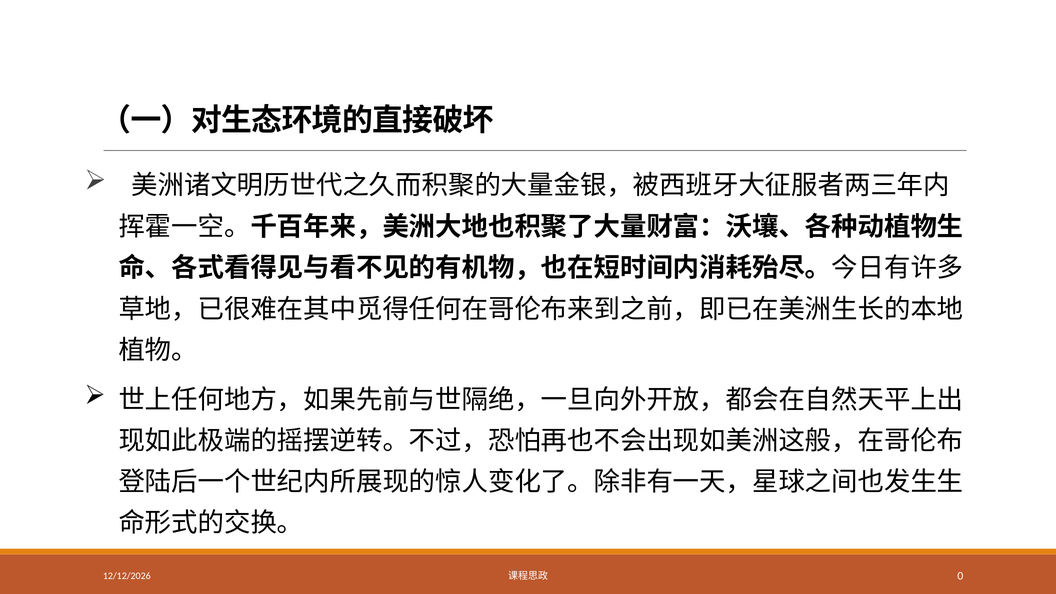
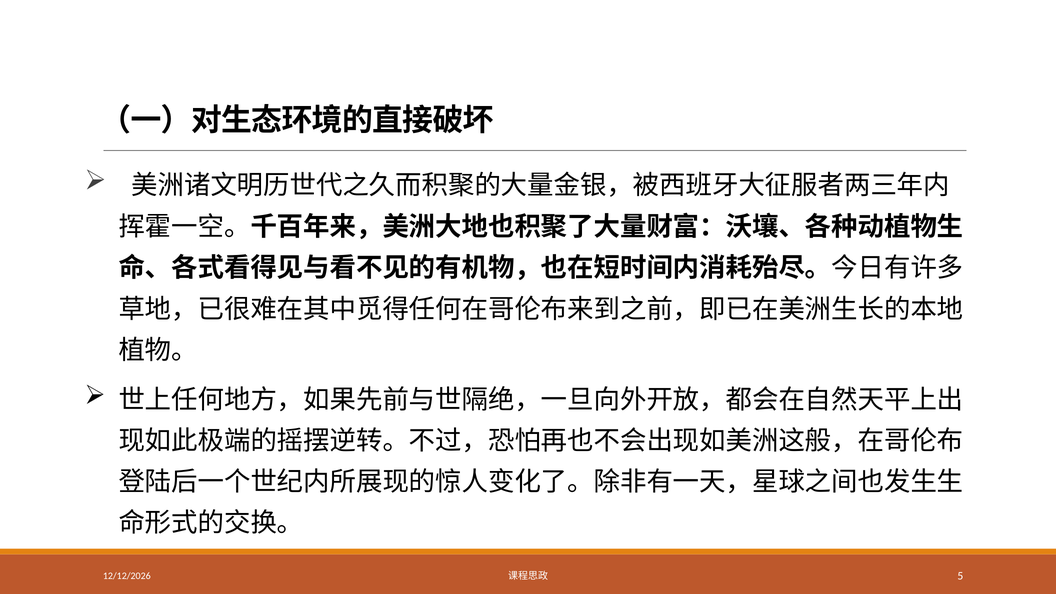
0: 0 -> 5 (960, 576)
